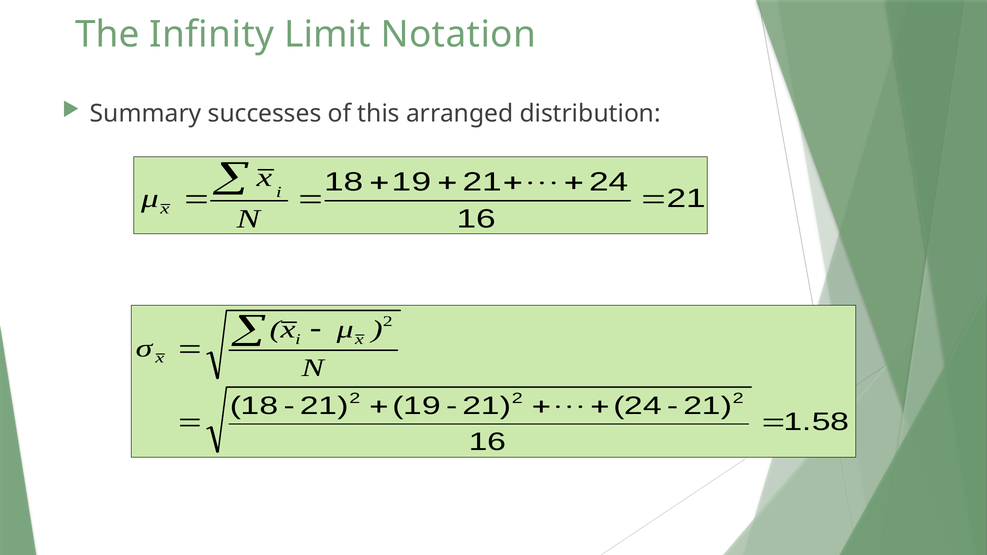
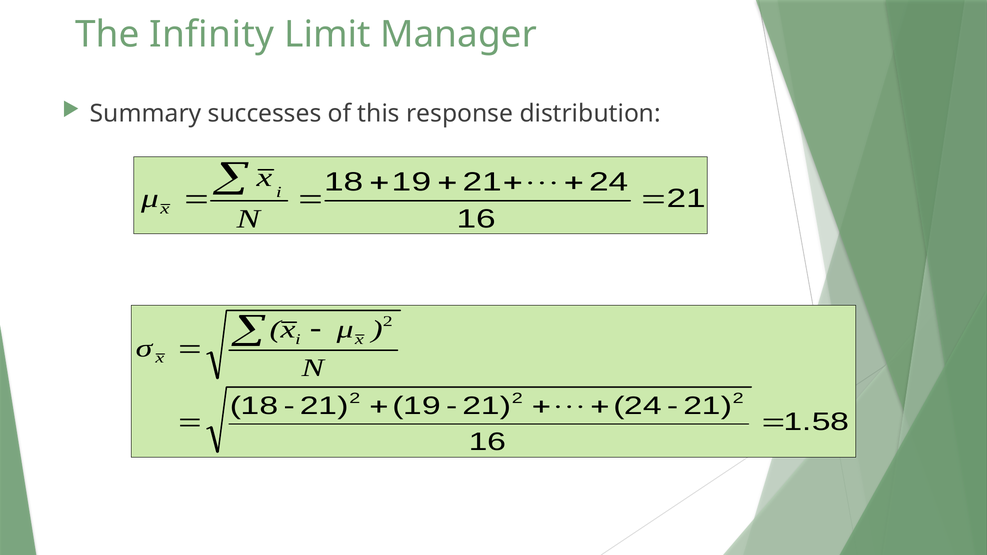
Notation: Notation -> Manager (459, 35)
arranged: arranged -> response (460, 113)
